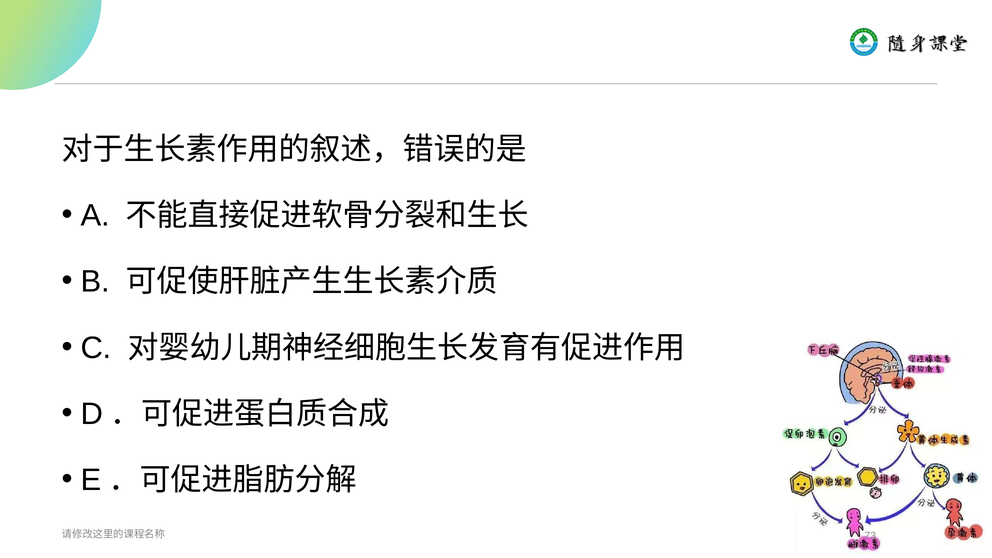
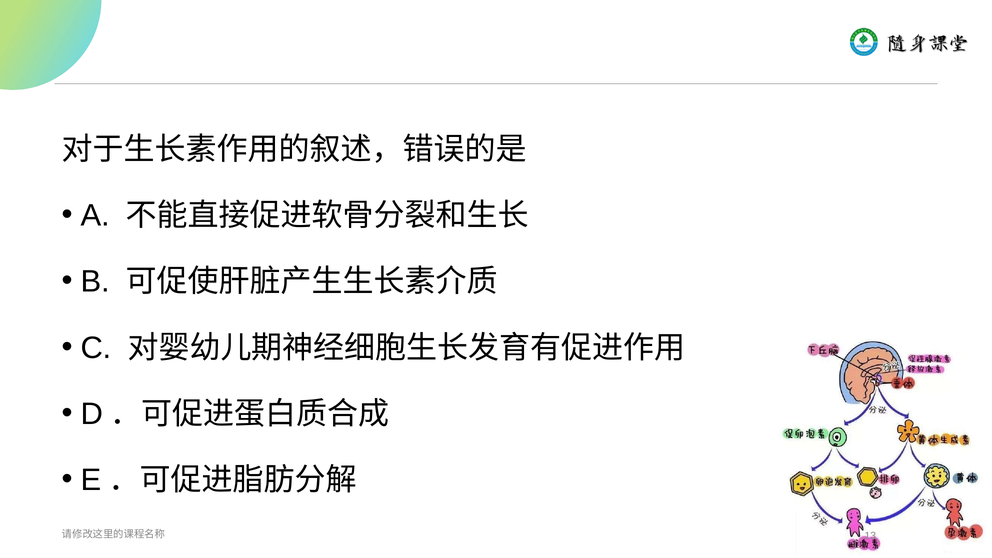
73: 73 -> 13 (870, 536)
